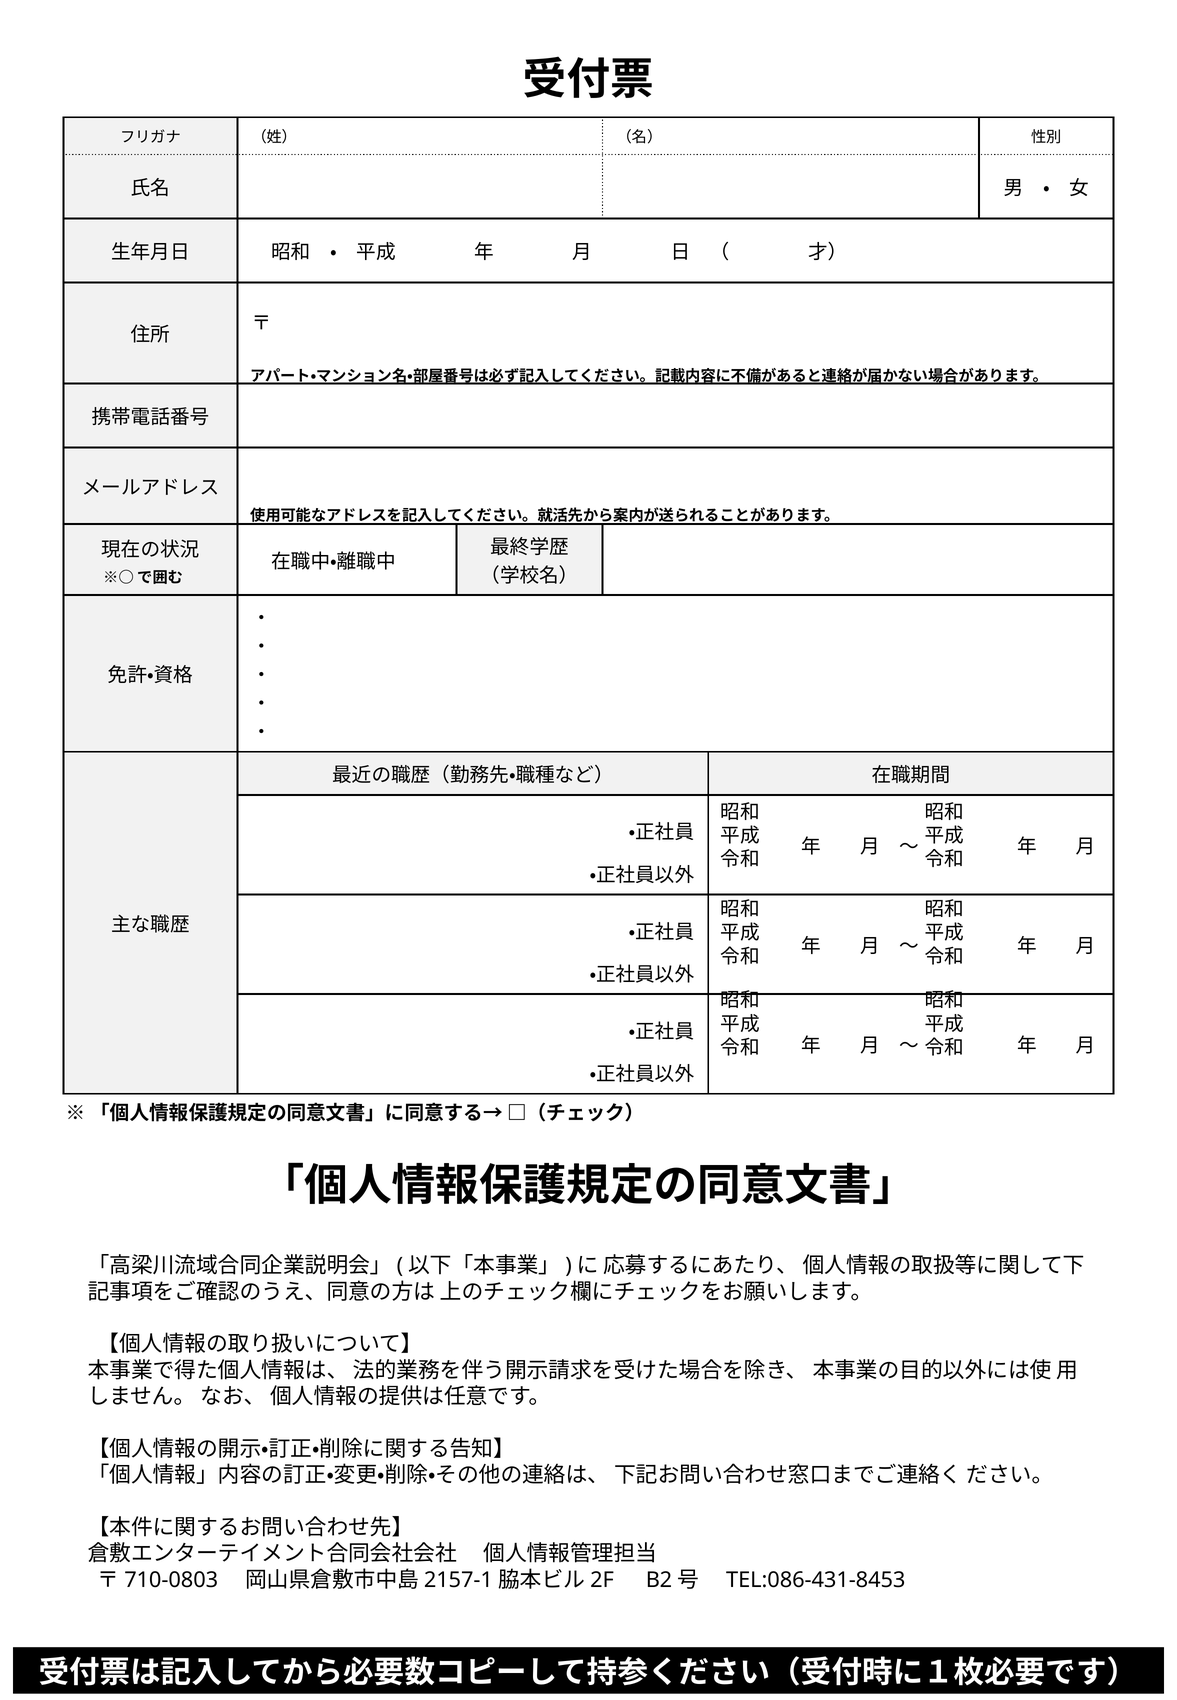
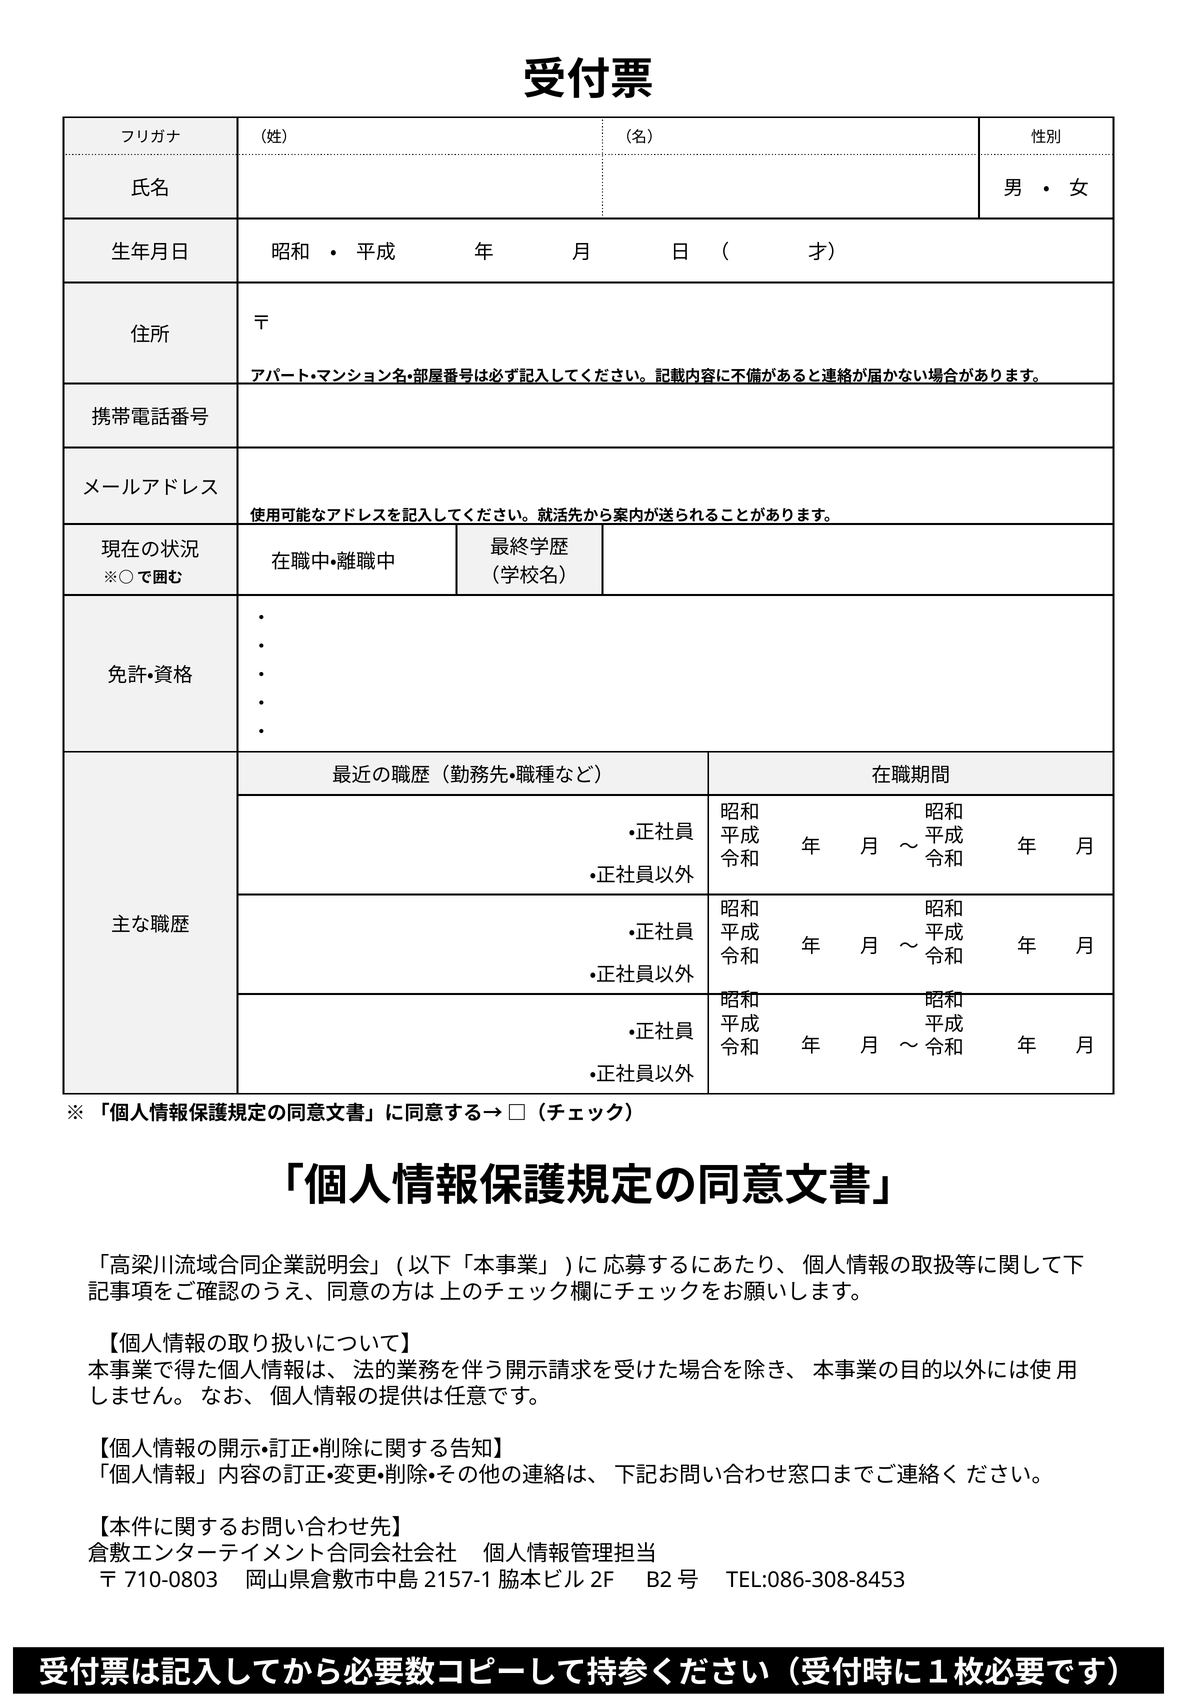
TEL:086-431-8453: TEL:086-431-8453 -> TEL:086-308-8453 (816, 1580)
